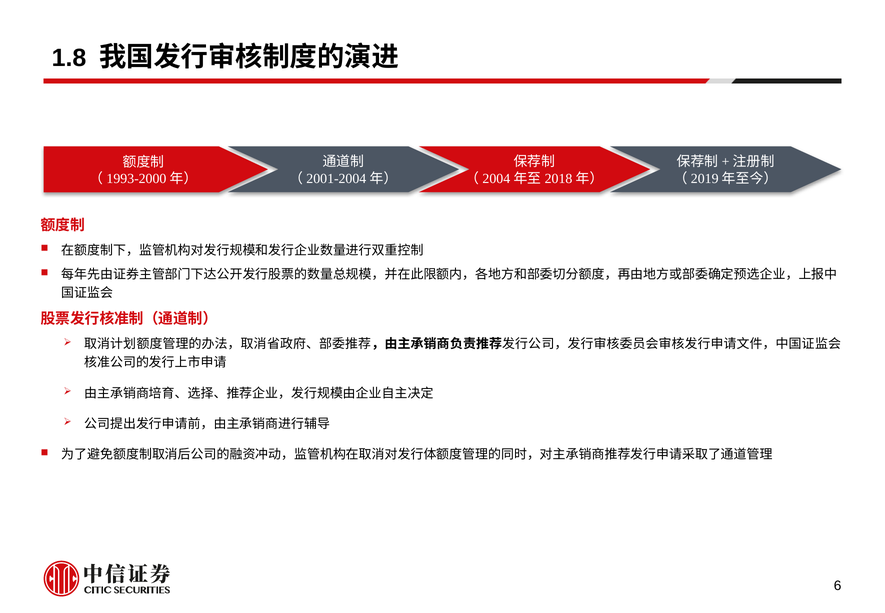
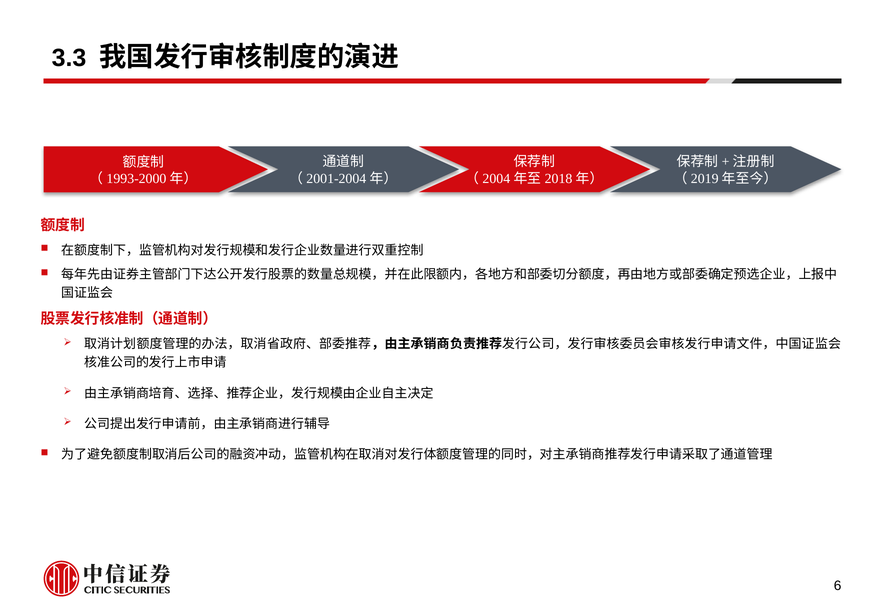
1.8: 1.8 -> 3.3 (69, 58)
